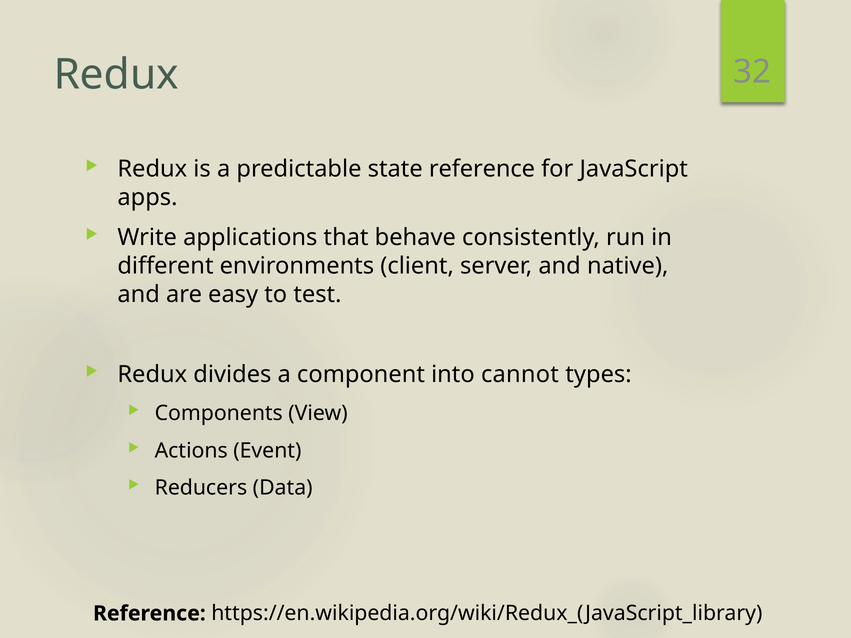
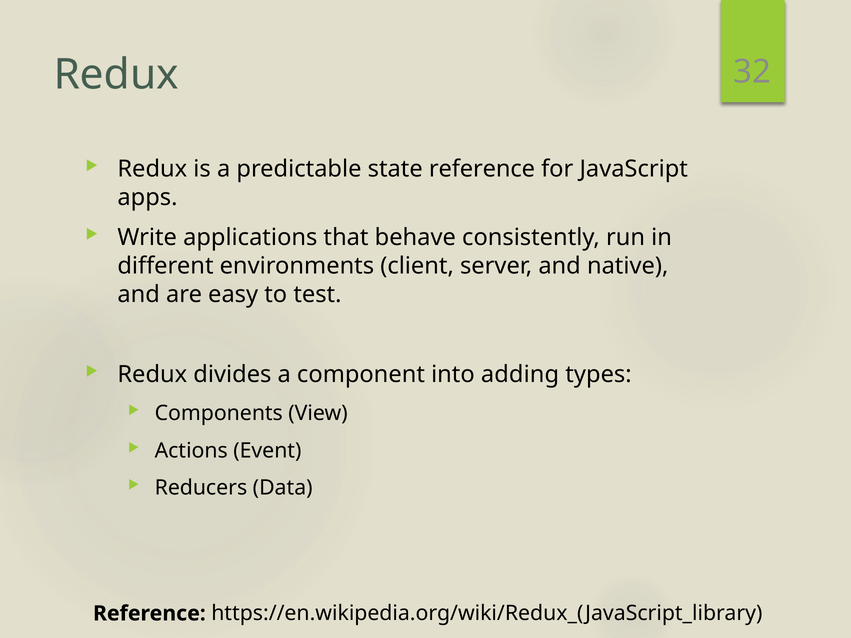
cannot: cannot -> adding (520, 375)
